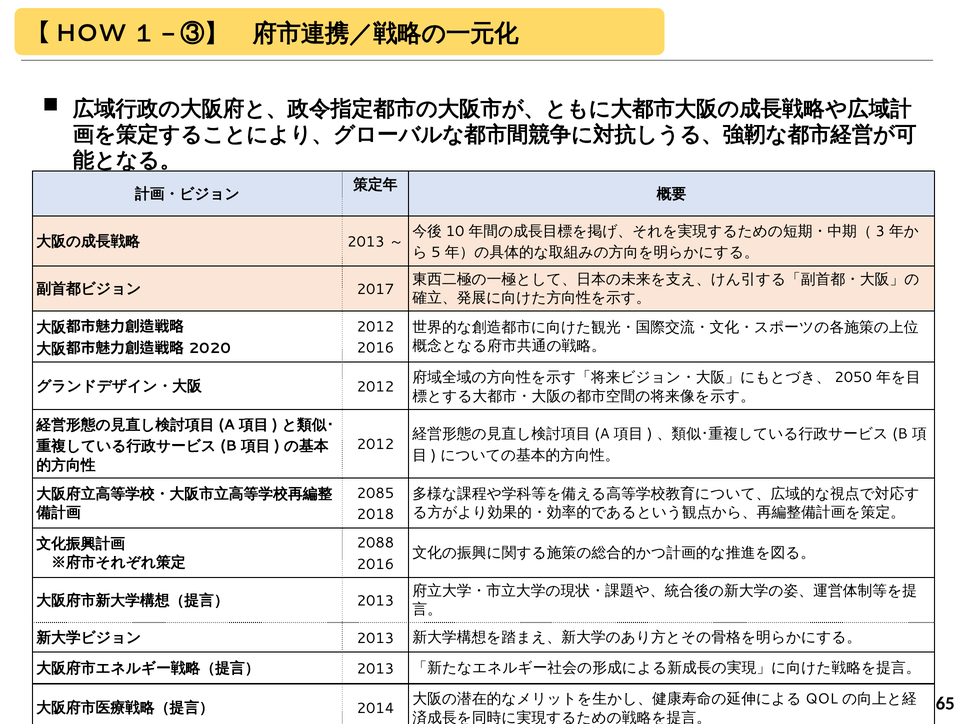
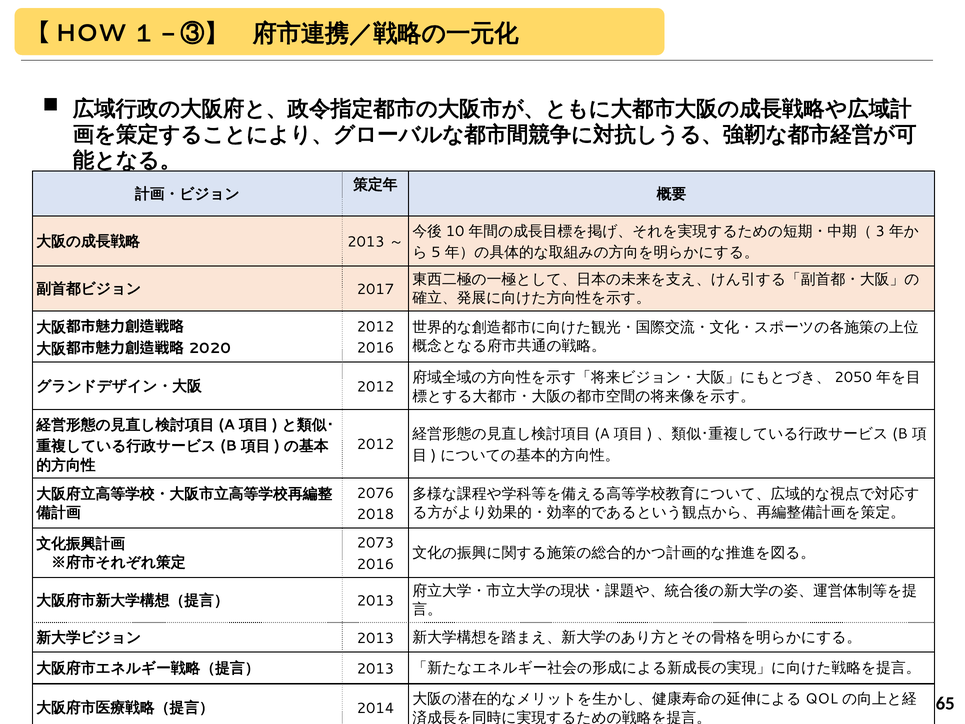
2085: 2085 -> 2076 (375, 493)
2088: 2088 -> 2073 (375, 543)
